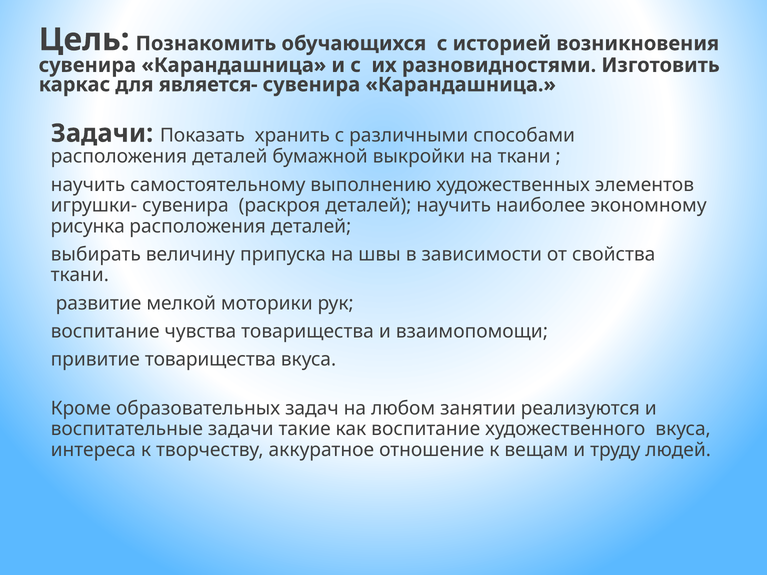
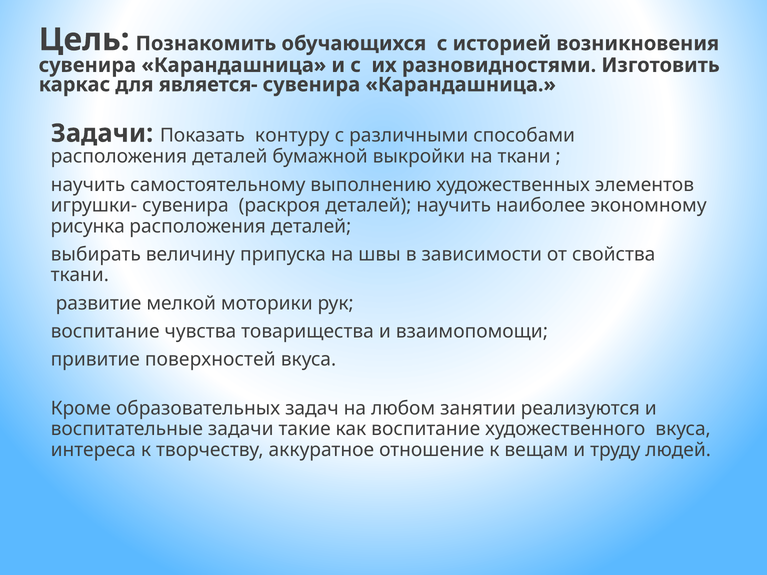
хранить: хранить -> контуру (292, 136)
привитие товарищества: товарищества -> поверхностей (210, 360)
